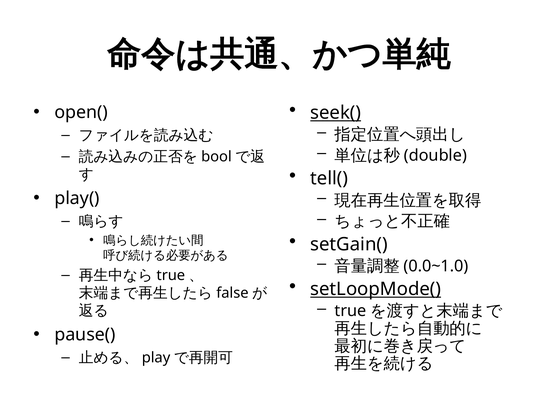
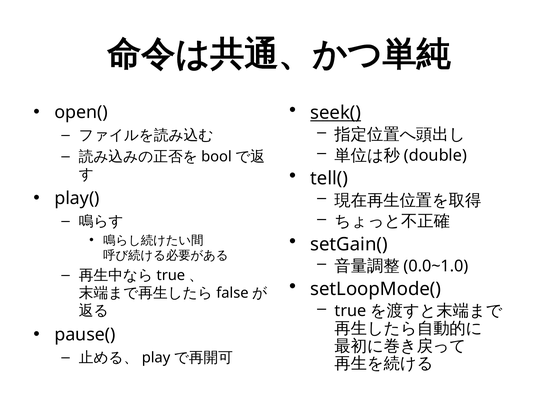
setLoopMode( underline: present -> none (376, 289)
